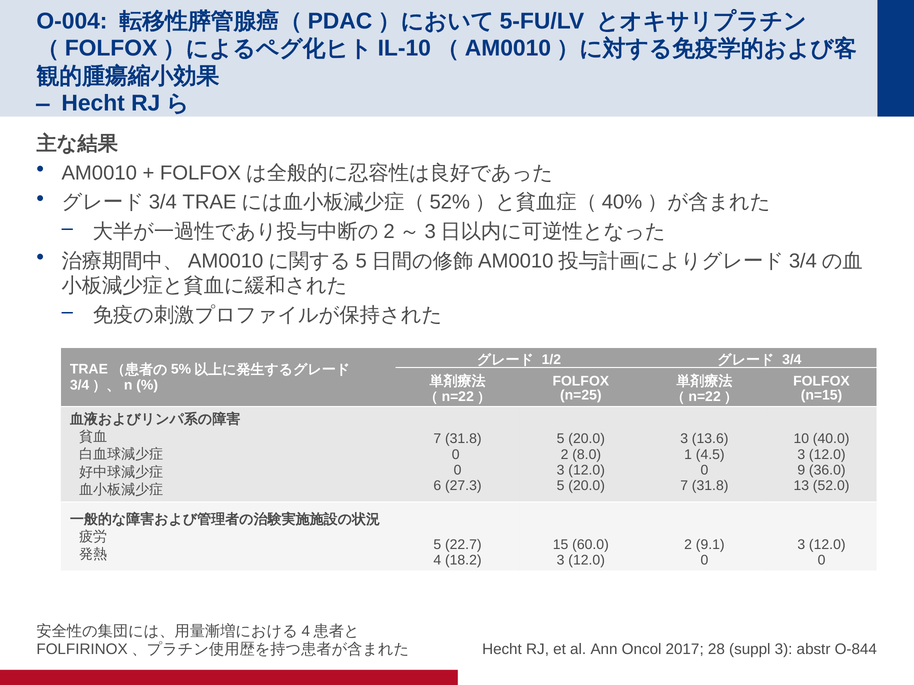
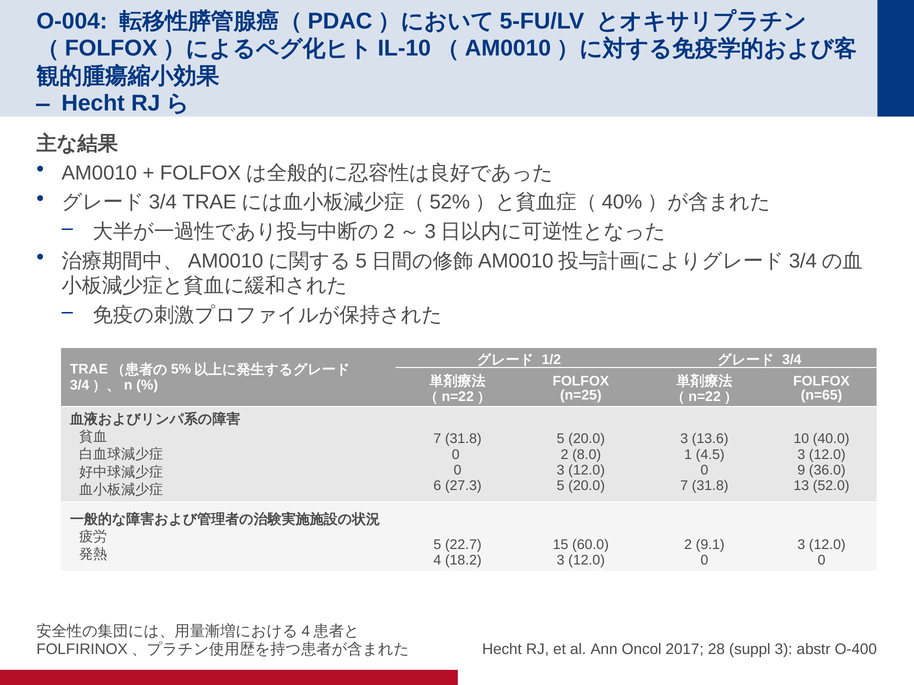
n=15: n=15 -> n=65 (821, 396)
O-844: O-844 -> O-400 (856, 650)
